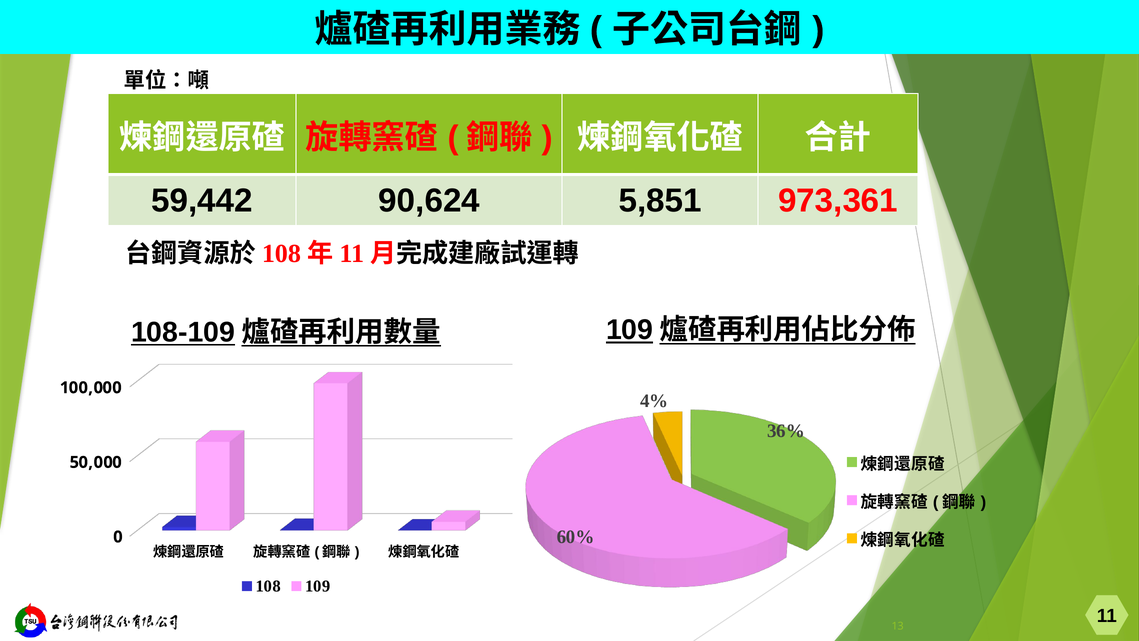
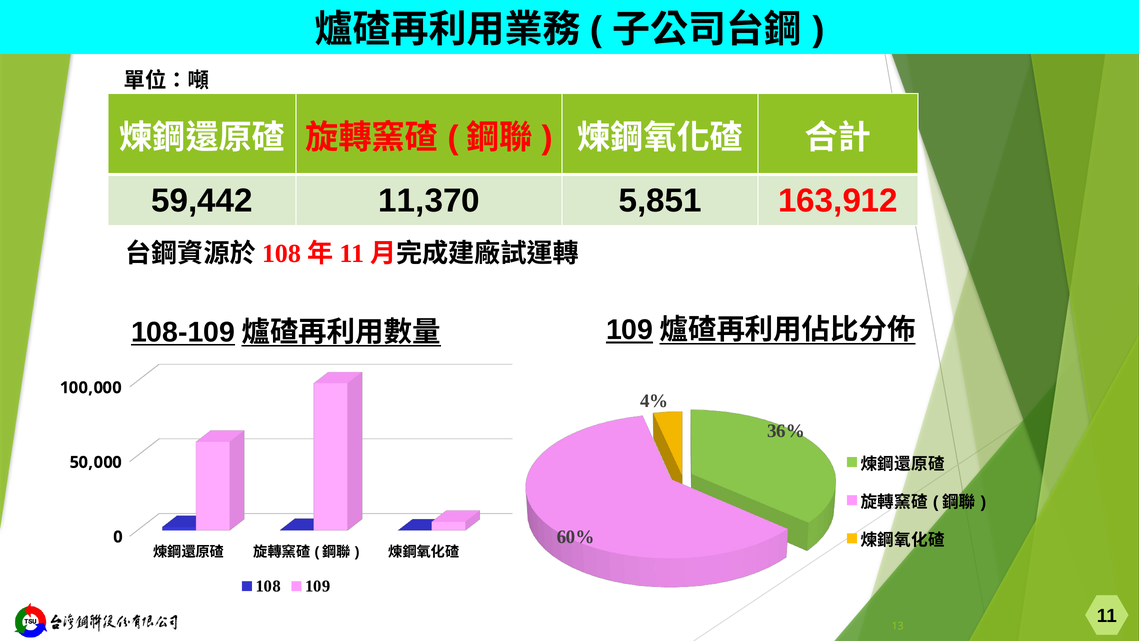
90,624: 90,624 -> 11,370 (429, 200)
973,361: 973,361 -> 163,912 (838, 200)
